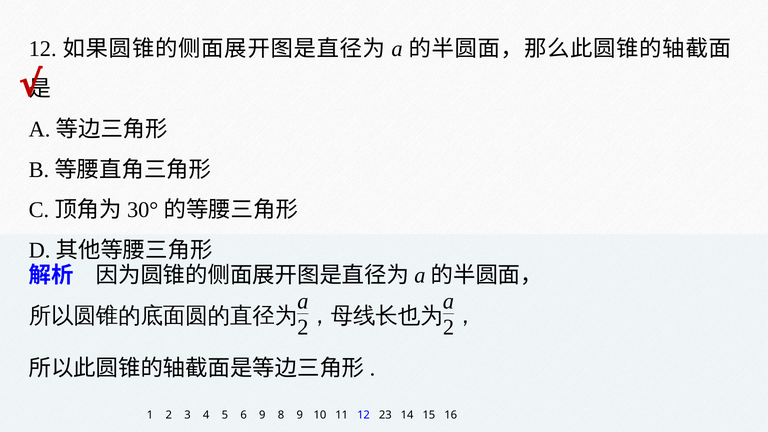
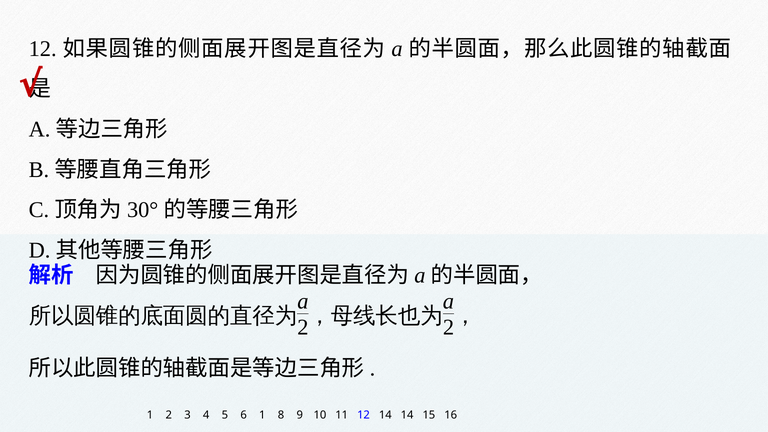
6 9: 9 -> 1 (262, 415)
12 23: 23 -> 14 (385, 415)
